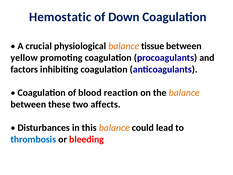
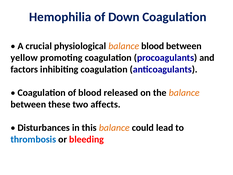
Hemostatic: Hemostatic -> Hemophilia (60, 17)
balance tissue: tissue -> blood (153, 46)
reaction: reaction -> released (121, 93)
